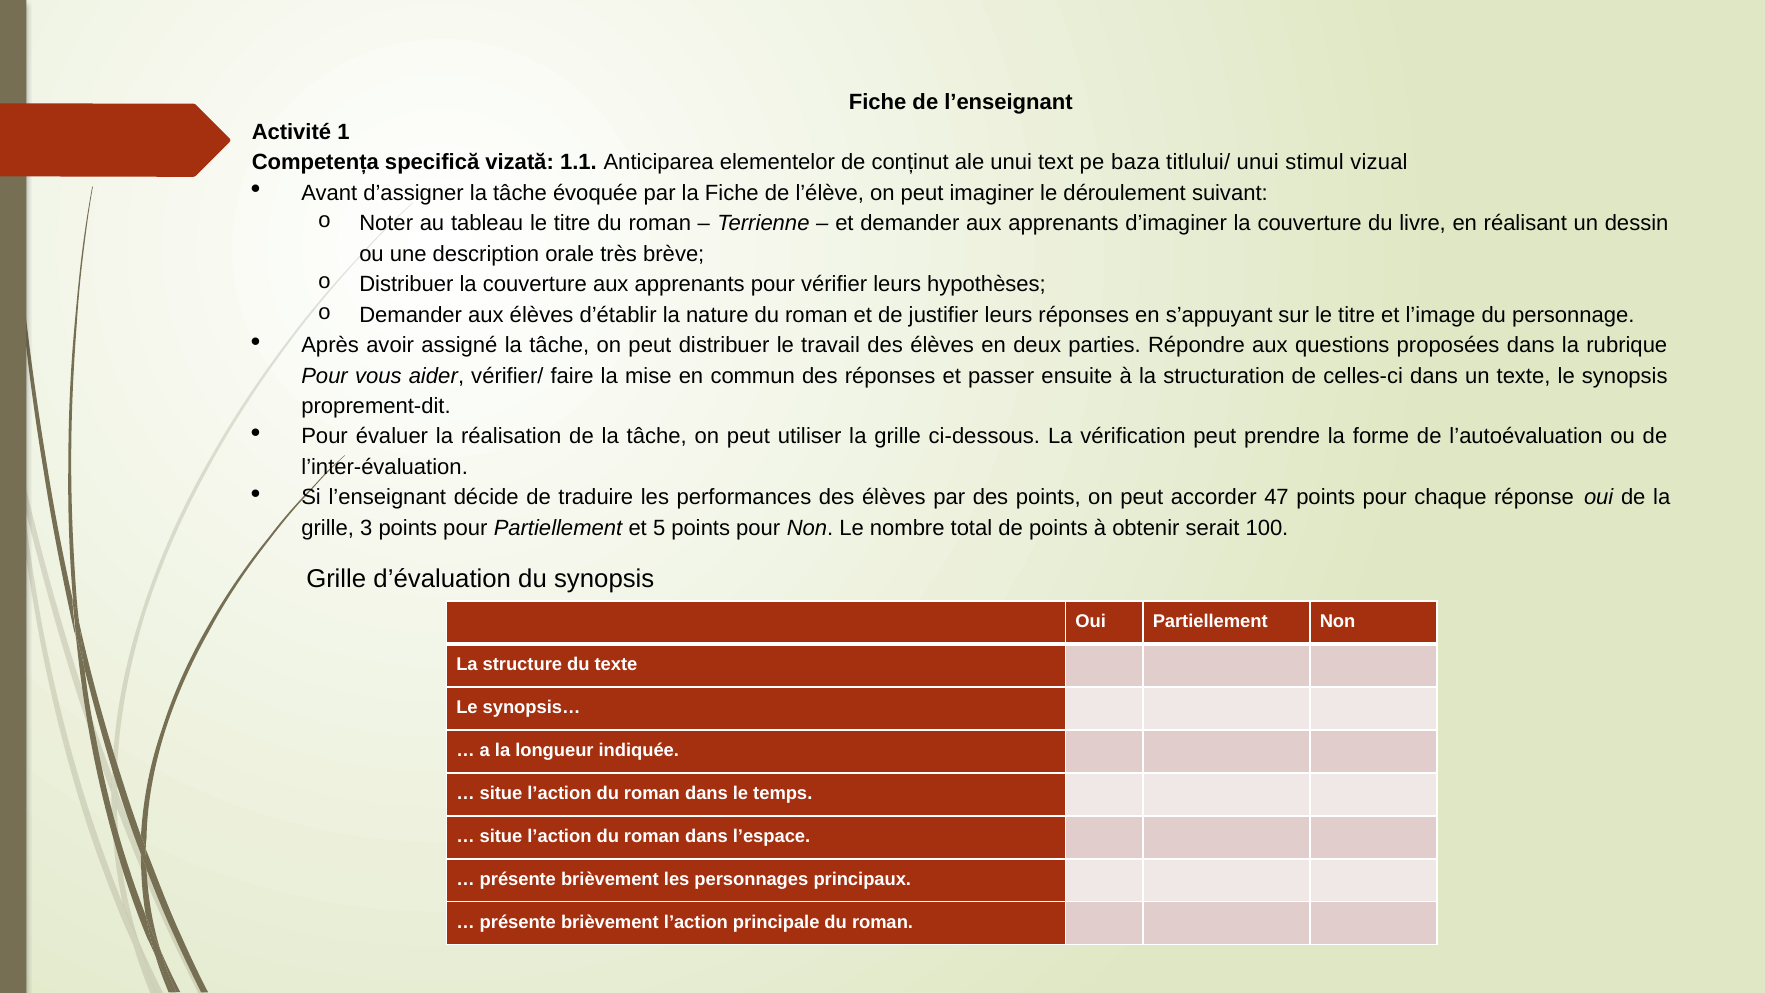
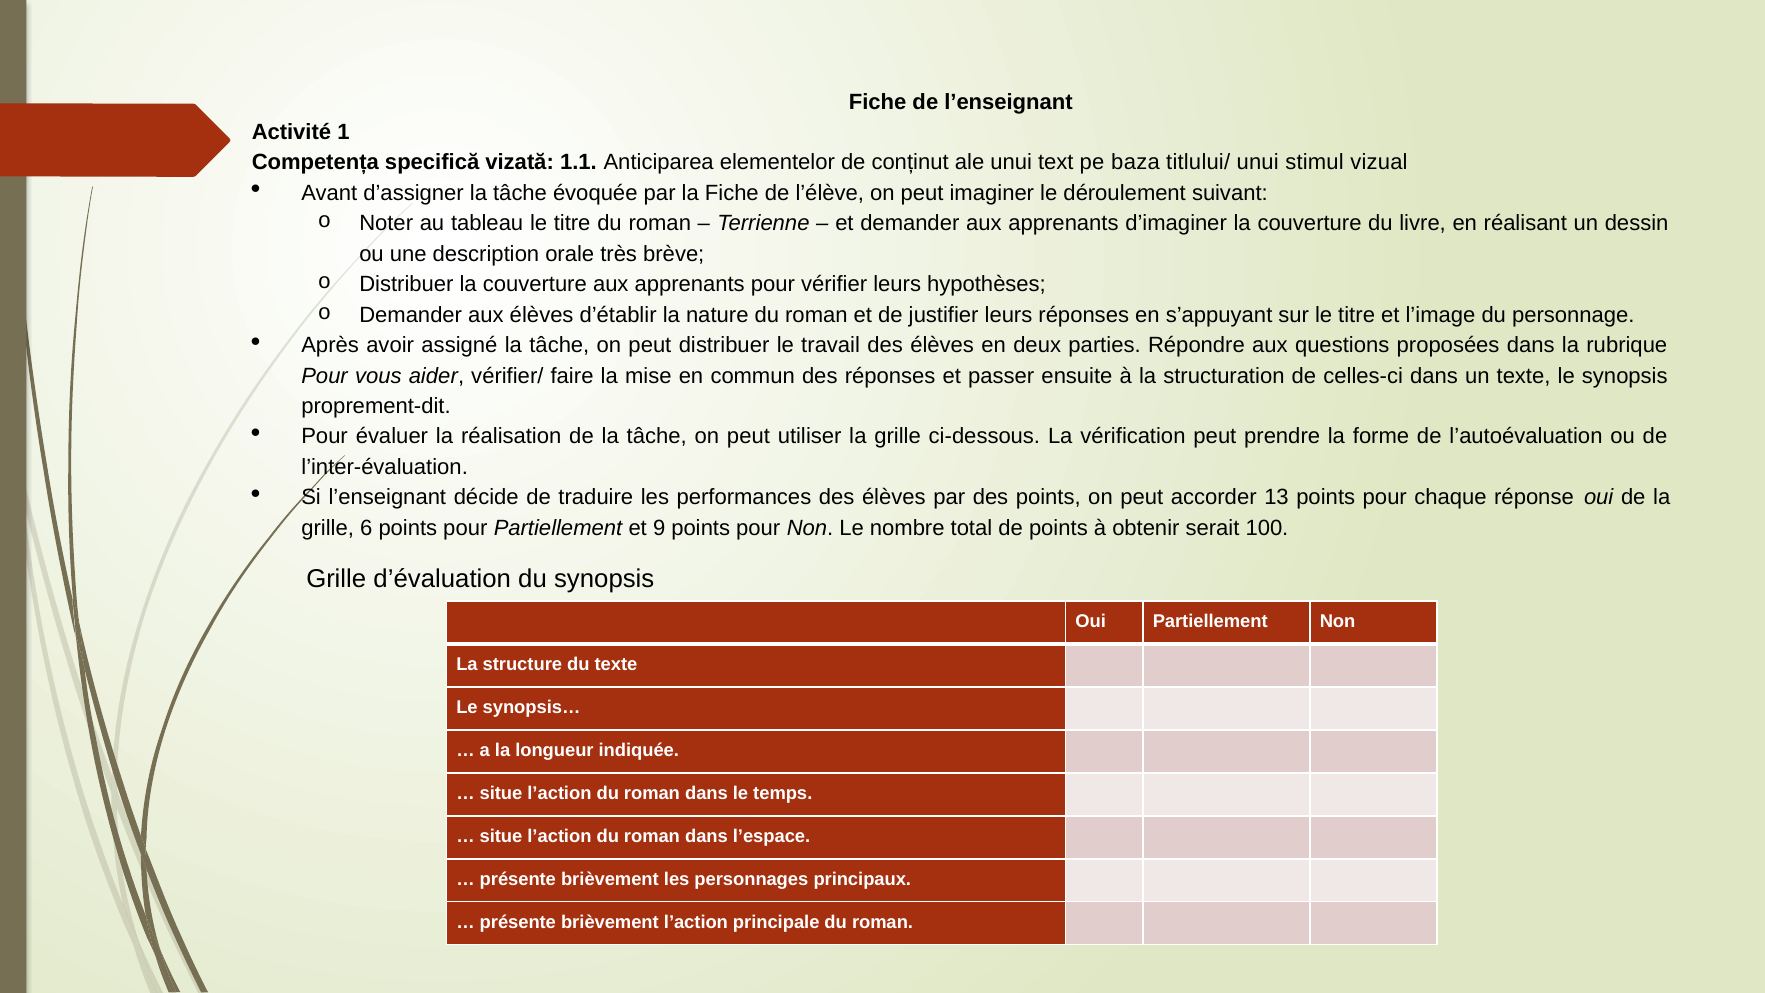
47: 47 -> 13 (1276, 497)
3: 3 -> 6 (366, 528)
5: 5 -> 9 (659, 528)
